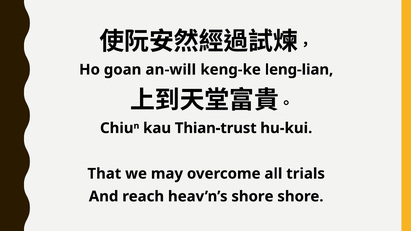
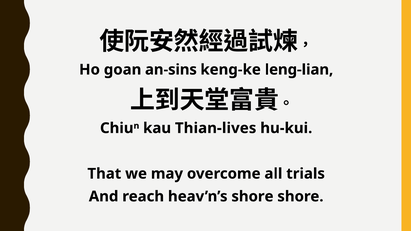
an-will: an-will -> an-sins (171, 70)
Thian-trust: Thian-trust -> Thian-lives (216, 128)
